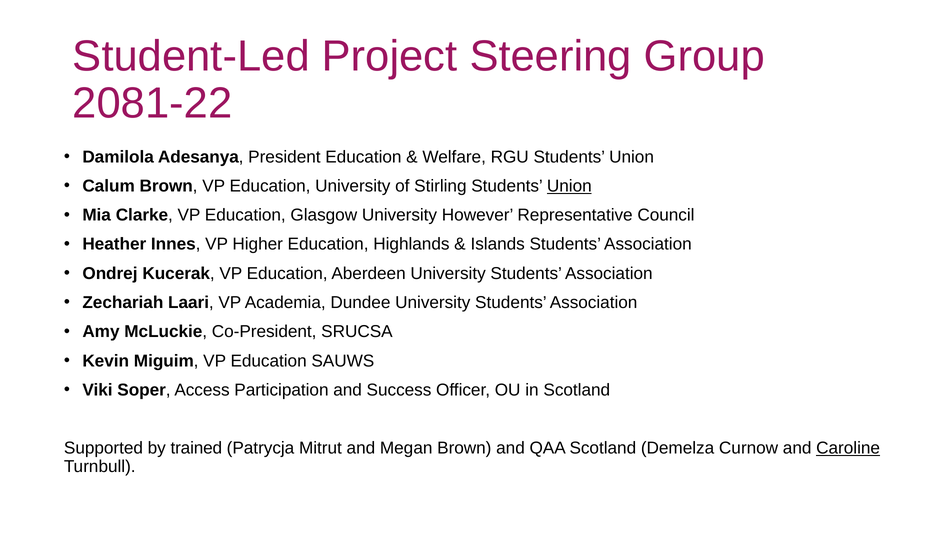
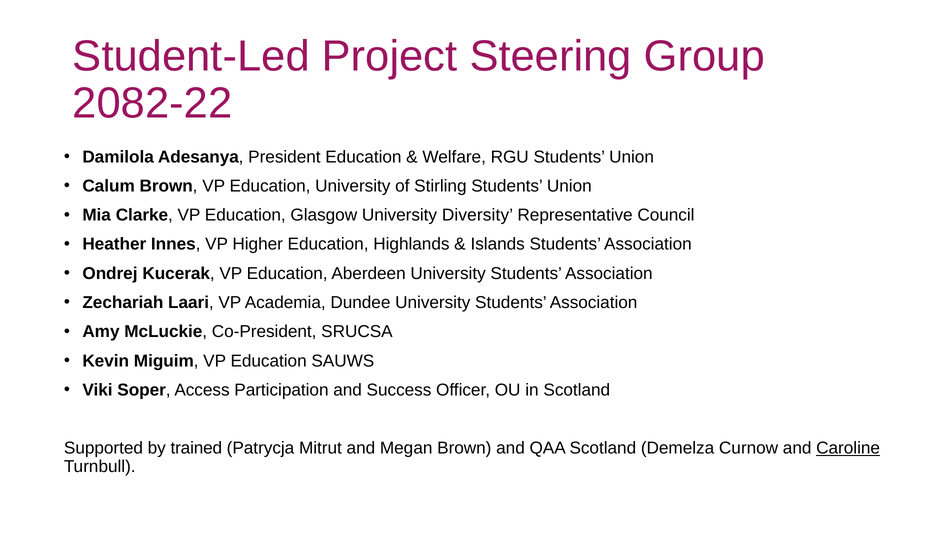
2081-22: 2081-22 -> 2082-22 (152, 103)
Union underline: present -> none (569, 186)
However: However -> Diversity (478, 215)
